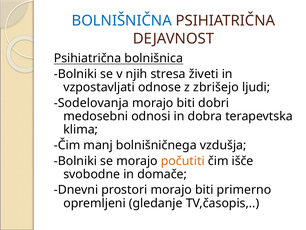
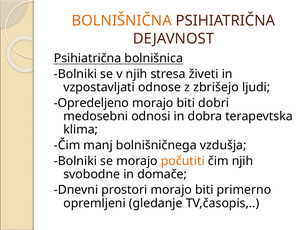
BOLNIŠNIČNA colour: blue -> orange (122, 21)
Sodelovanja: Sodelovanja -> Opredeljeno (91, 103)
čim išče: išče -> njih (242, 161)
